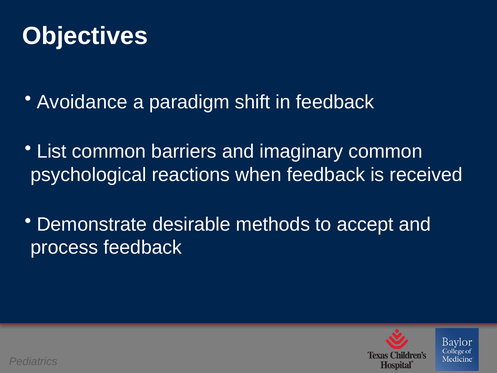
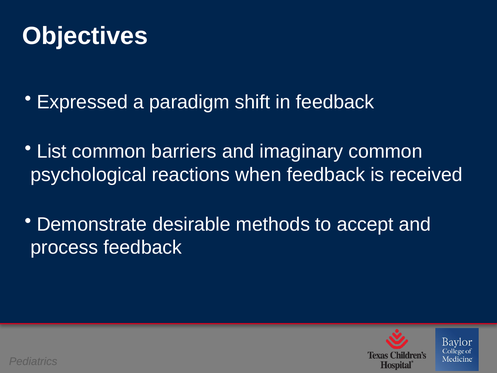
Avoidance: Avoidance -> Expressed (82, 102)
